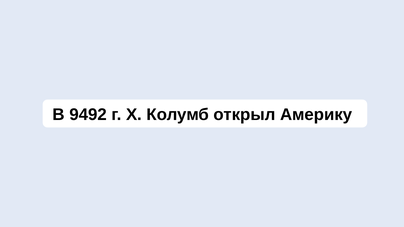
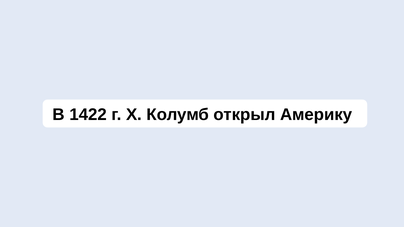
9492: 9492 -> 1422 (88, 115)
